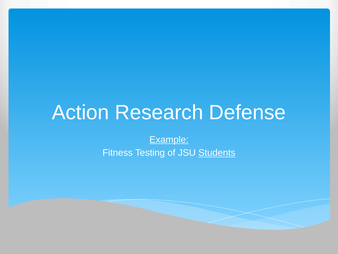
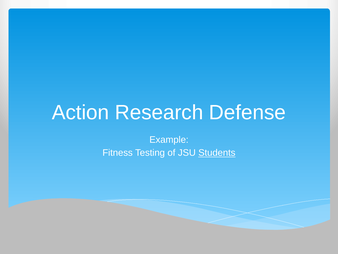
Example underline: present -> none (169, 139)
